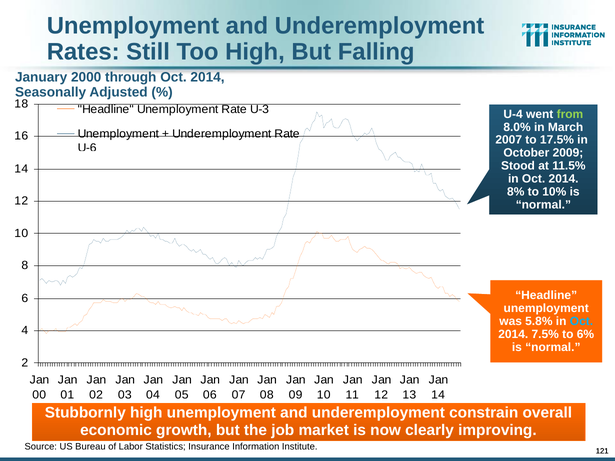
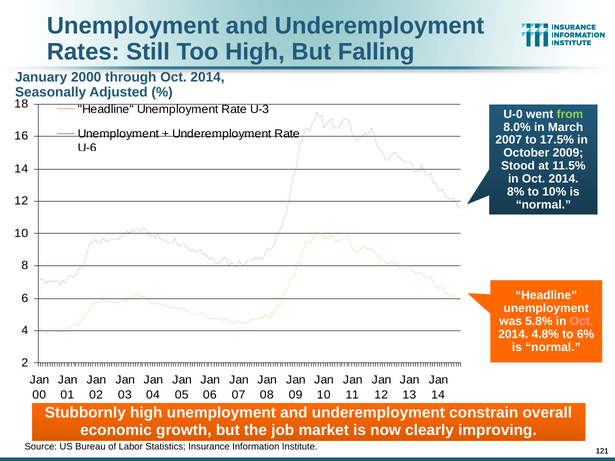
U-4: U-4 -> U-0 (513, 114)
Oct colour: light blue -> pink (581, 321)
7.5%: 7.5% -> 4.8% (545, 334)
